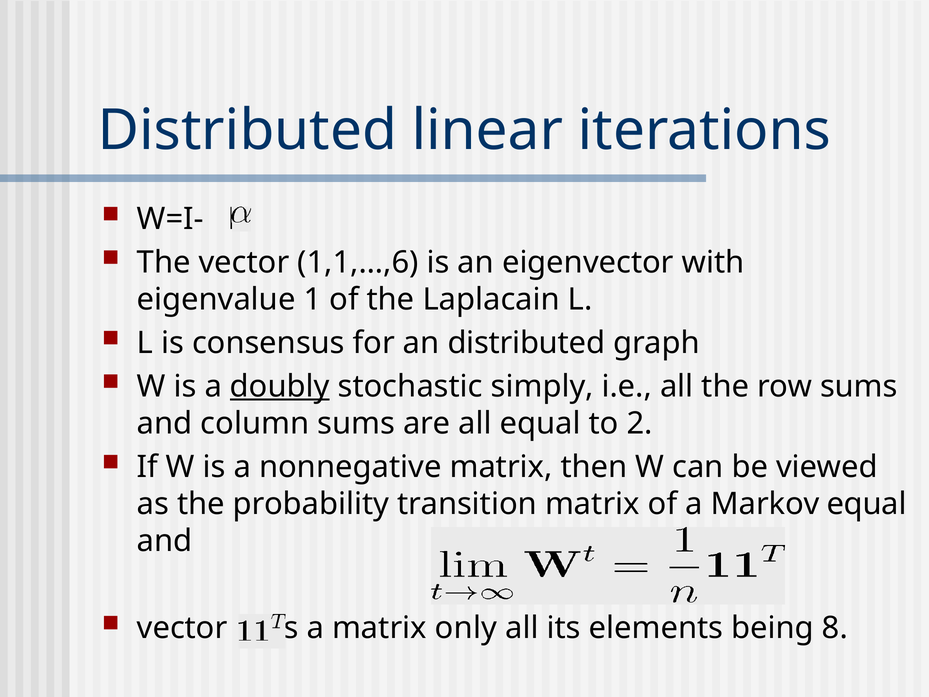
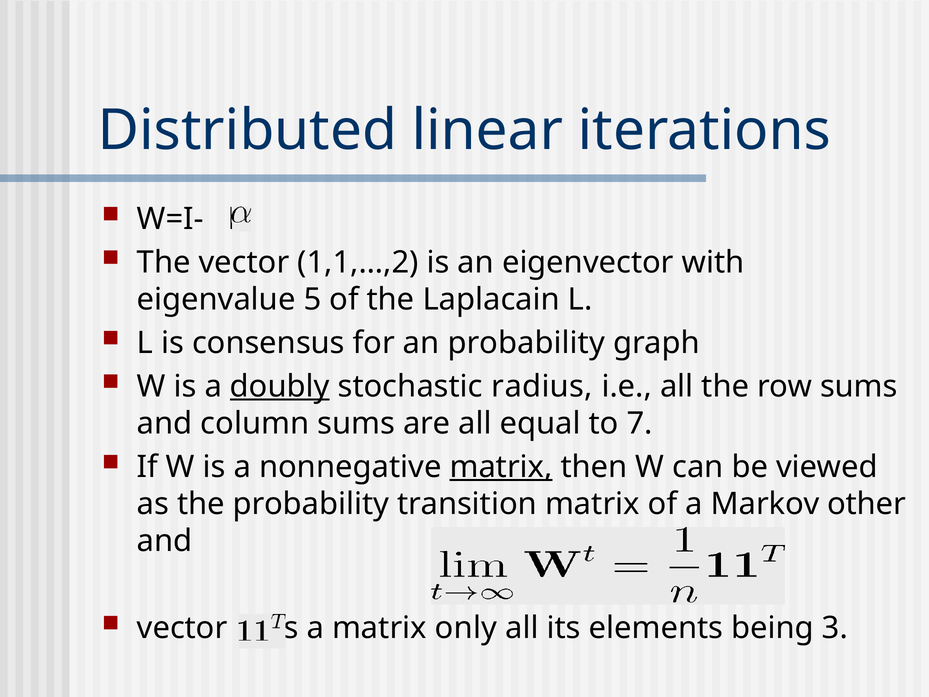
1,1,…,6: 1,1,…,6 -> 1,1,…,2 (358, 262)
1: 1 -> 5 (312, 299)
an distributed: distributed -> probability (526, 343)
simply: simply -> radius (542, 386)
2: 2 -> 7 (640, 423)
matrix underline: none -> present (501, 467)
Markov equal: equal -> other (867, 504)
8: 8 -> 3 (835, 628)
